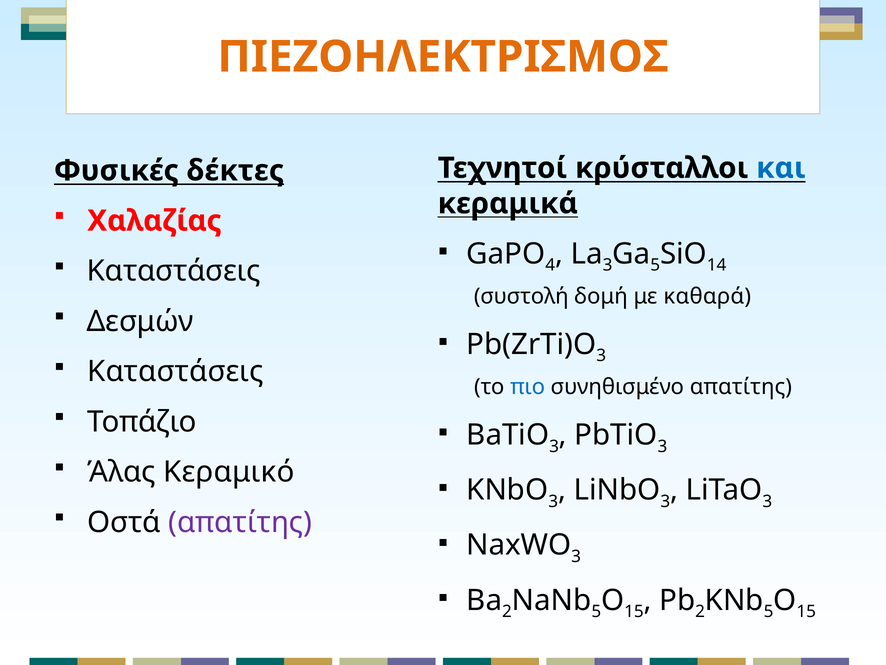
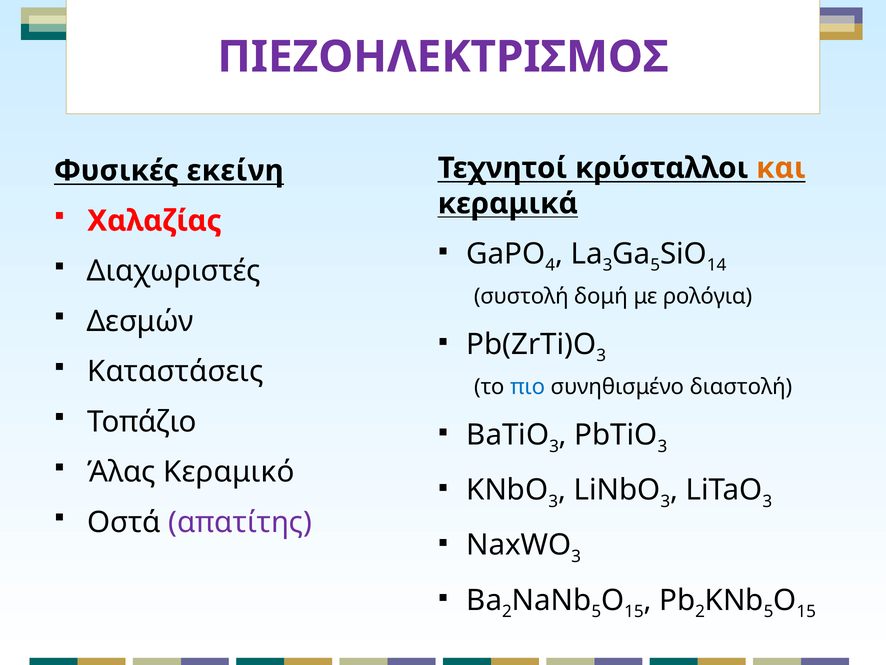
ΠΙΕΖΟΗΛΕΚΤΡΙΣΜΟΣ colour: orange -> purple (443, 57)
και colour: blue -> orange (781, 168)
δέκτες: δέκτες -> εκείνη (235, 171)
Καταστάσεις: Καταστάσεις -> Διαχωριστές (174, 271)
καθαρά: καθαρά -> ρολόγια (708, 296)
συνηθισμένο απατίτης: απατίτης -> διαστολή (741, 387)
